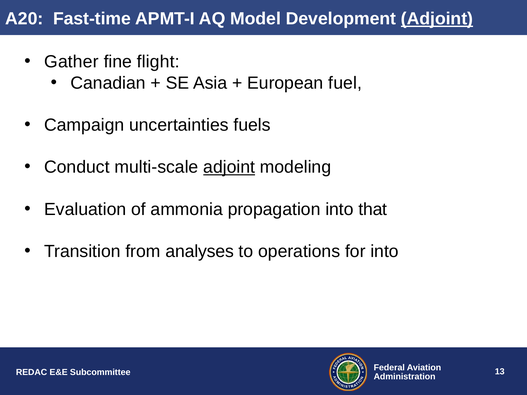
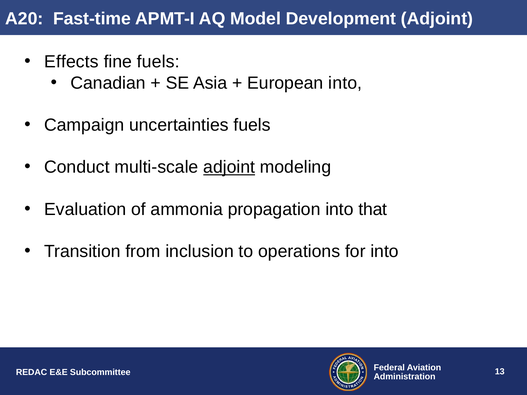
Adjoint underline: present -> none (437, 19)
Gather: Gather -> Effects (71, 62)
fine flight: flight -> fuels (158, 62)
European fuel: fuel -> into (345, 83)
analyses: analyses -> inclusion (200, 252)
